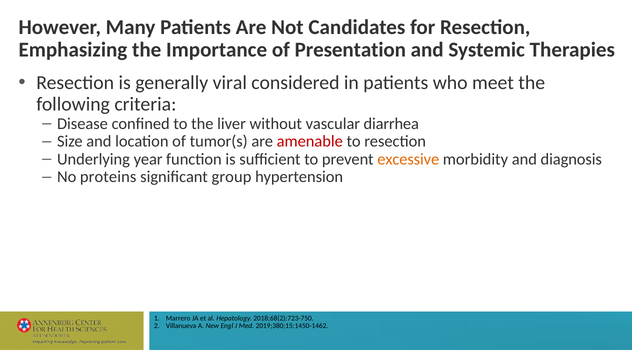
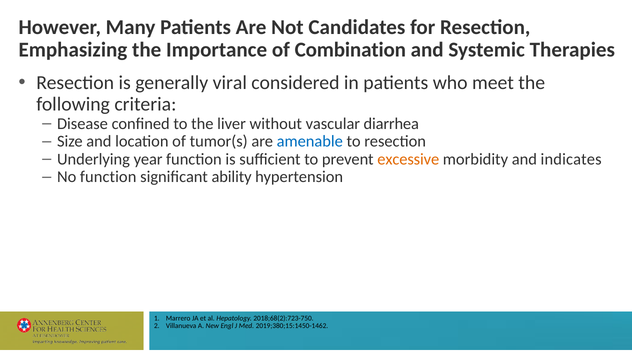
Presentation: Presentation -> Combination (350, 50)
amenable colour: red -> blue (310, 141)
diagnosis: diagnosis -> indicates (571, 159)
No proteins: proteins -> function (108, 177)
group: group -> ability (232, 177)
